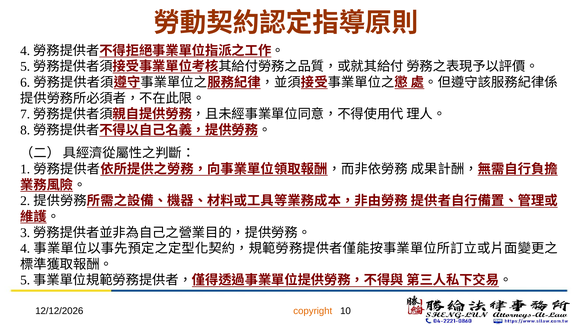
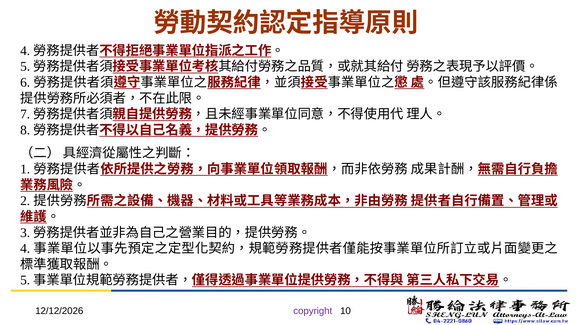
copyright colour: orange -> purple (313, 311)
